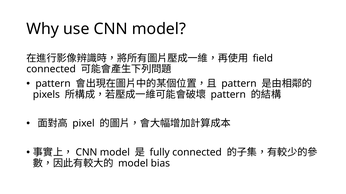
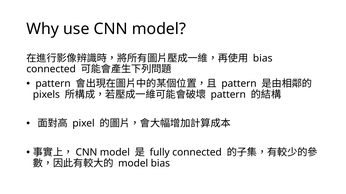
field: field -> bias (263, 58)
